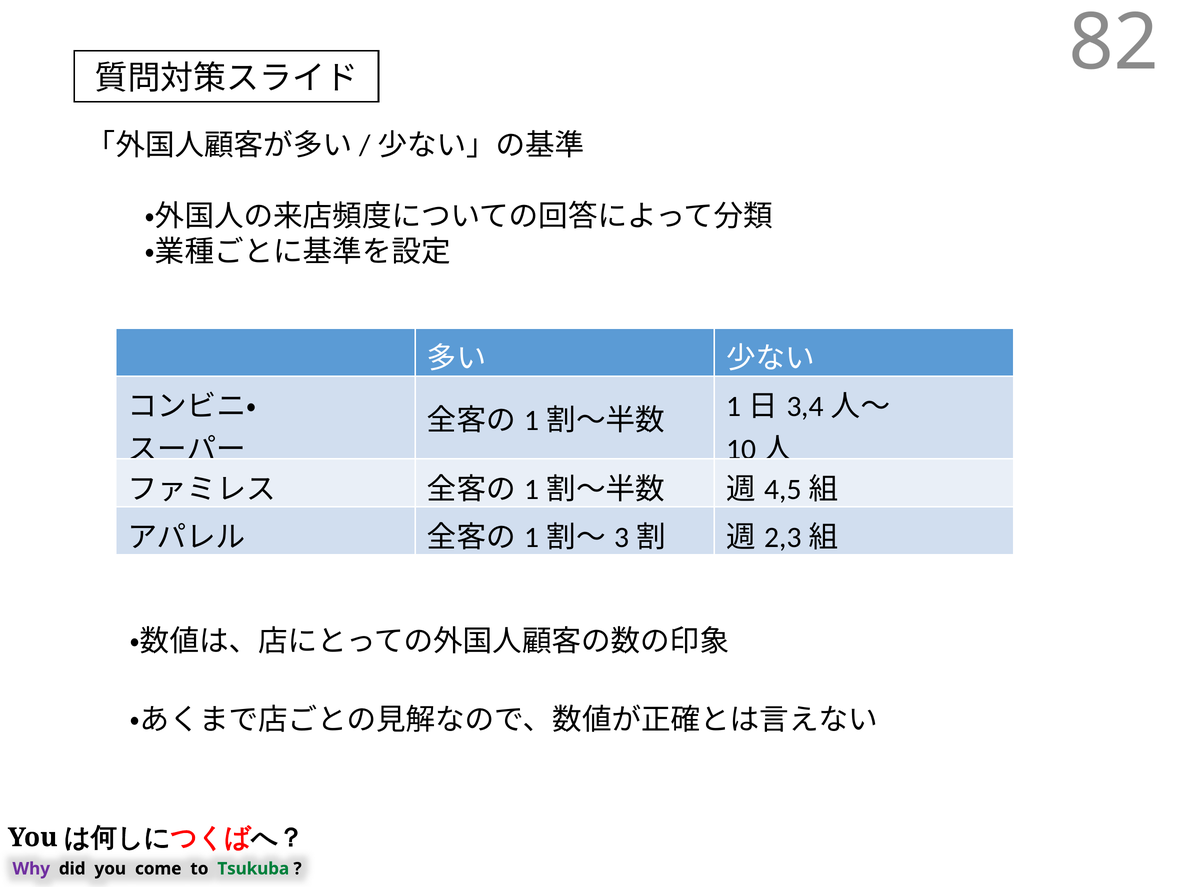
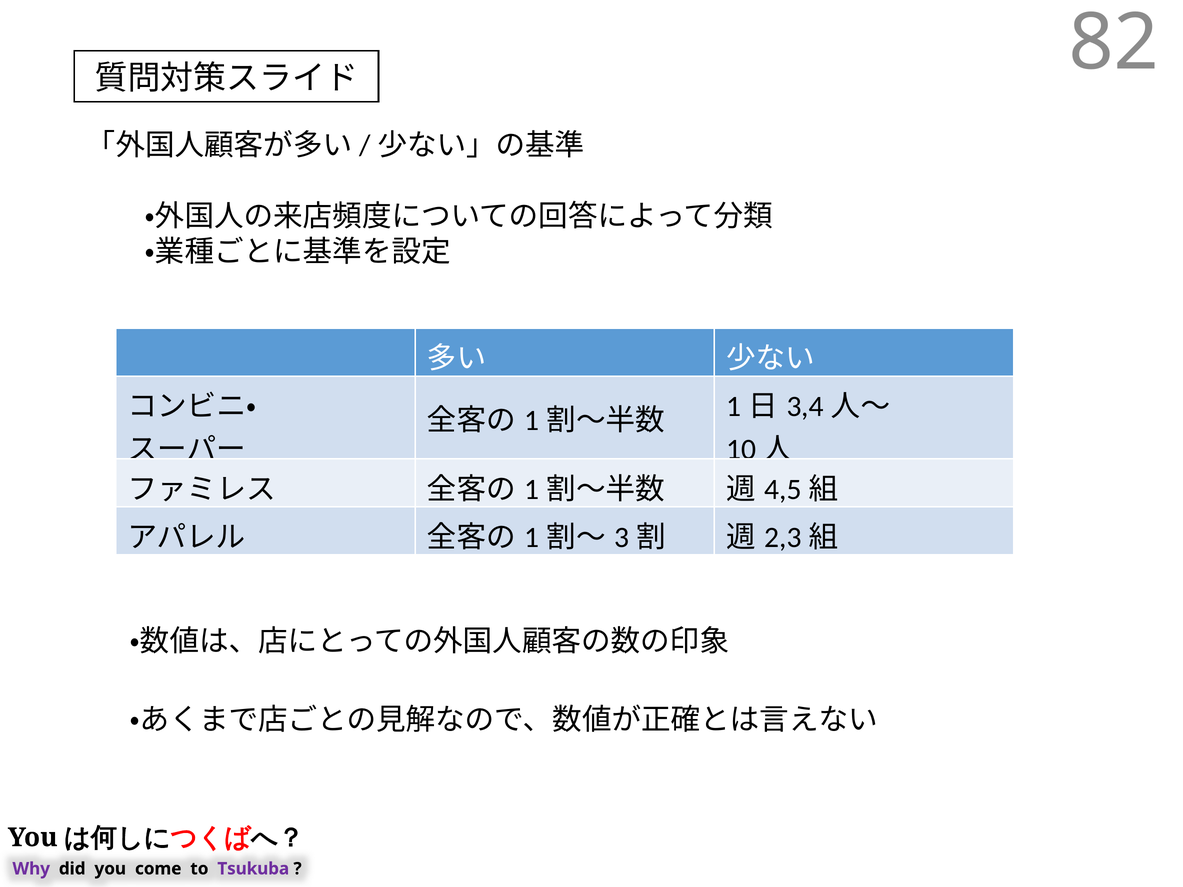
Tsukuba colour: green -> purple (253, 869)
